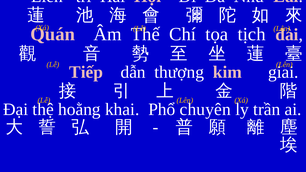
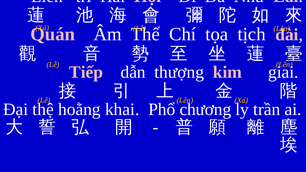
chuyên: chuyên -> chương (205, 109)
